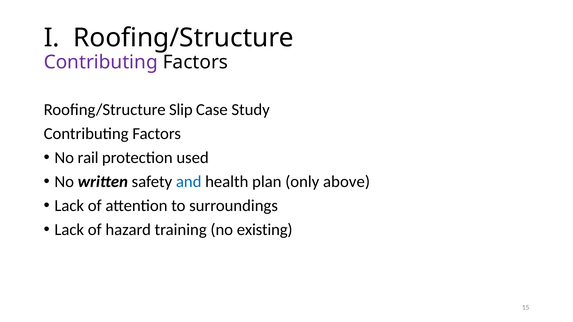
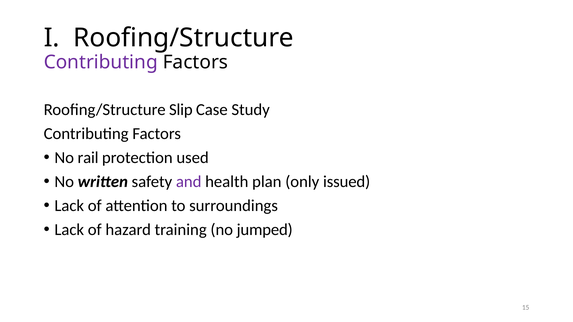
and colour: blue -> purple (189, 182)
above: above -> issued (347, 182)
existing: existing -> jumped (265, 230)
